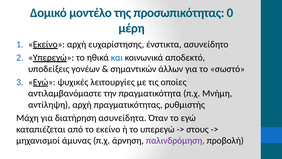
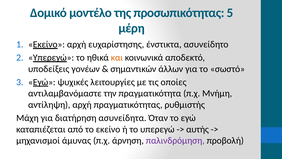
0: 0 -> 5 (230, 13)
και colour: blue -> orange (117, 58)
στους: στους -> αυτής (198, 129)
